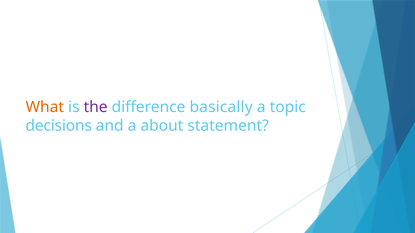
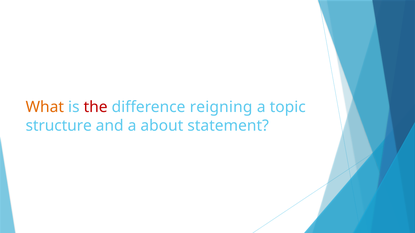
the colour: purple -> red (96, 107)
basically: basically -> reigning (221, 107)
decisions: decisions -> structure (59, 126)
